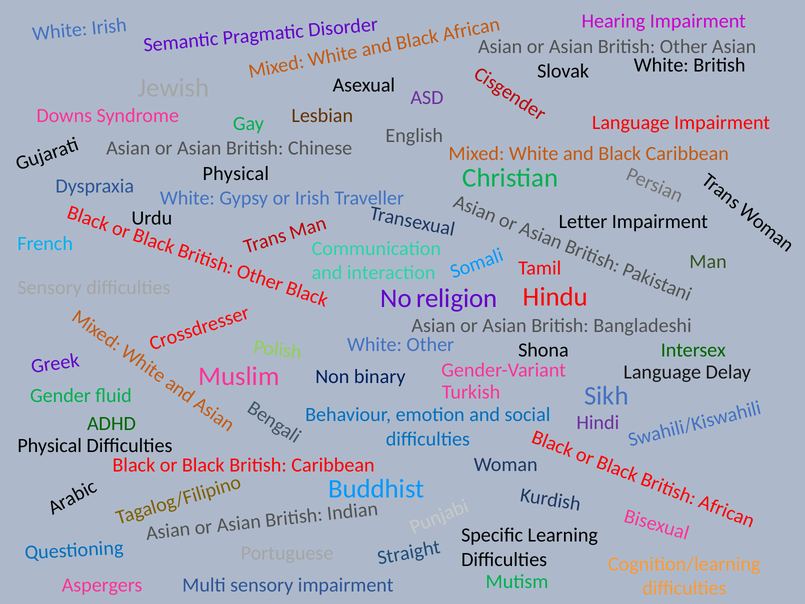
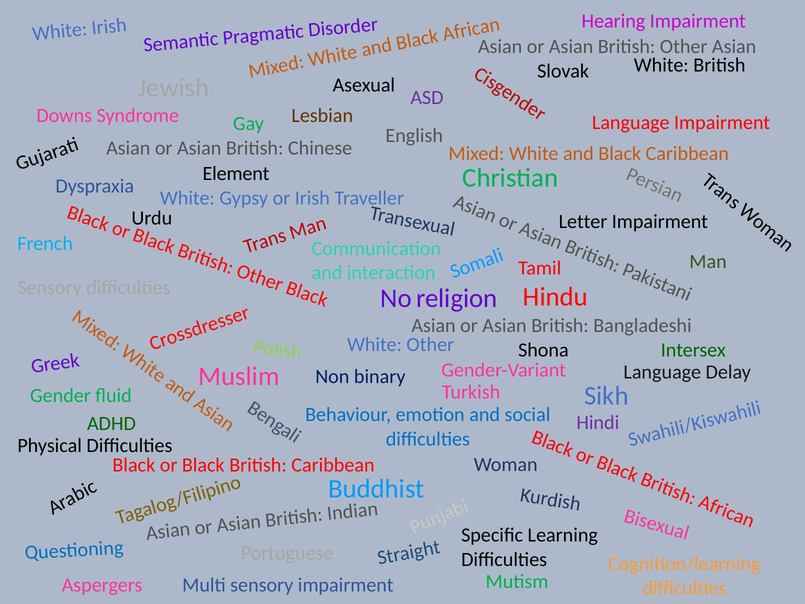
Physical: Physical -> Element (236, 173)
